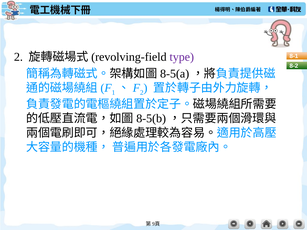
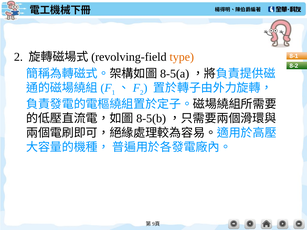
type colour: purple -> orange (182, 57)
